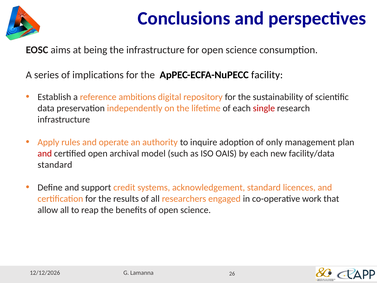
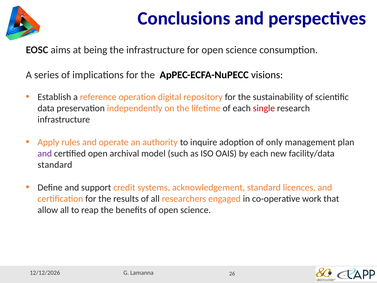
facility: facility -> visions (267, 75)
ambitions: ambitions -> operation (137, 97)
and colour: red -> purple (45, 153)
